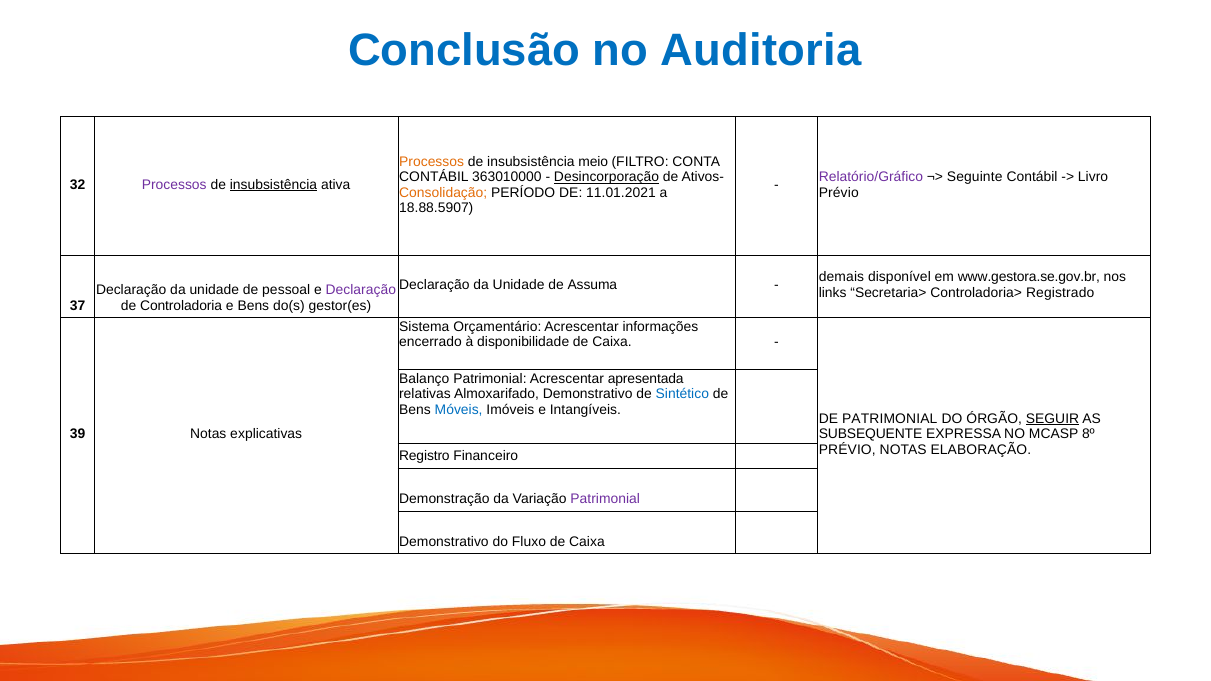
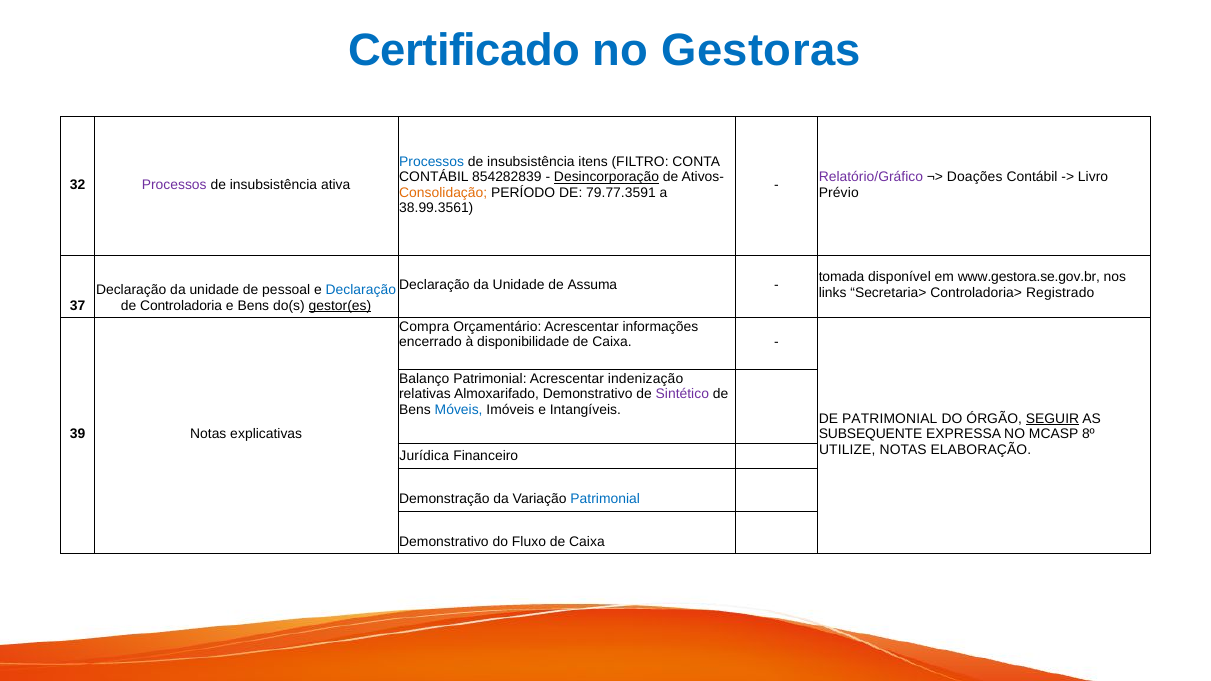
Conclusão: Conclusão -> Certificado (464, 51)
Auditoria: Auditoria -> Gestoras (761, 51)
Processos colour: orange -> blue (432, 162)
meio: meio -> itens (593, 162)
363010000: 363010000 -> 854282839 (507, 177)
Seguinte: Seguinte -> Doações (975, 177)
insubsistência underline: present -> none (273, 185)
11.01.2021: 11.01.2021 -> 79.77.3591 (621, 192)
18.88.5907: 18.88.5907 -> 38.99.3561 (436, 208)
demais: demais -> tomada (842, 277)
Declaração colour: purple -> blue (361, 290)
gestor(es underline: none -> present (340, 306)
Sistema: Sistema -> Compra (424, 327)
apresentada: apresentada -> indenização (646, 379)
Sintético colour: blue -> purple (682, 394)
PRÉVIO: PRÉVIO -> UTILIZE (847, 450)
Registro: Registro -> Jurídica (424, 456)
Patrimonial colour: purple -> blue (605, 499)
